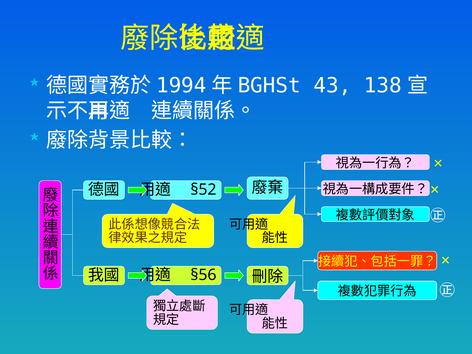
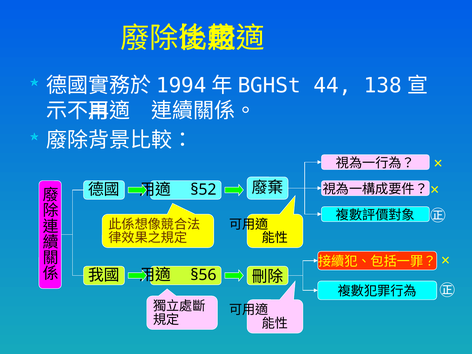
43: 43 -> 44 (332, 86)
